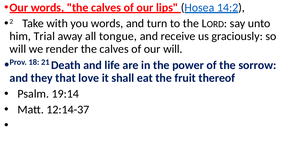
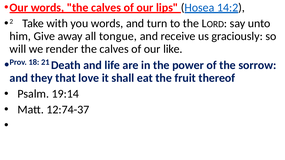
Trial: Trial -> Give (44, 36)
our will: will -> like (173, 49)
12:14-37: 12:14-37 -> 12:74-37 (68, 110)
